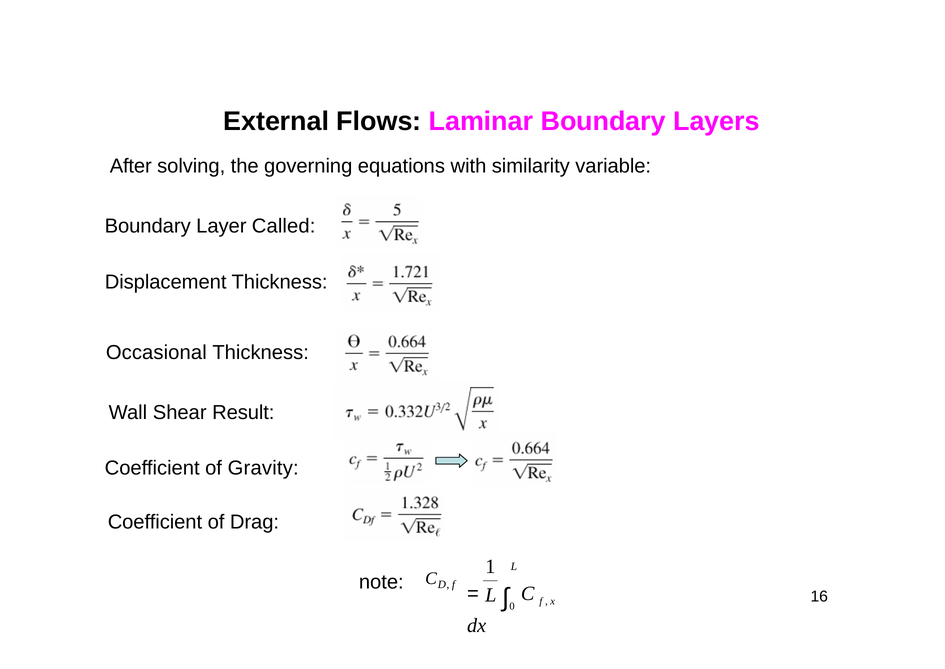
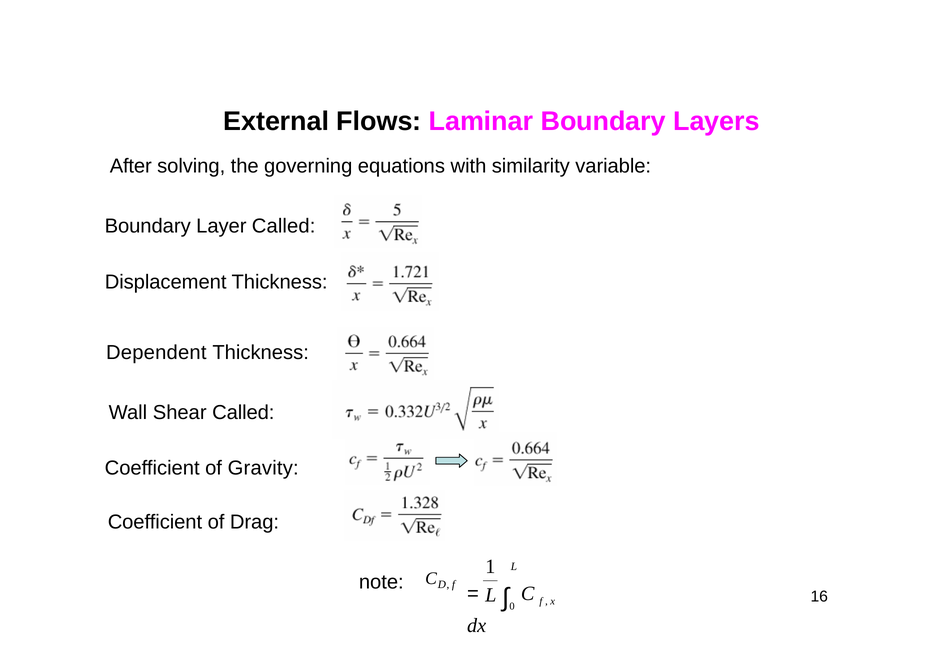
Occasional: Occasional -> Dependent (156, 352)
Shear Result: Result -> Called (243, 413)
